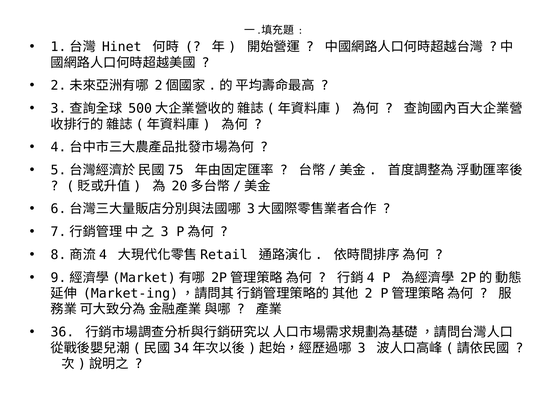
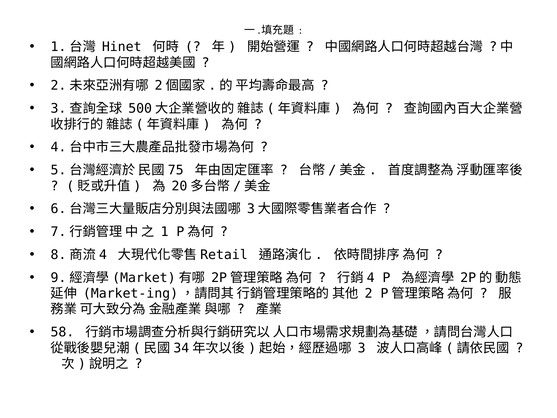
3: 3 -> 1 (165, 232)
36: 36 -> 58 (62, 332)
